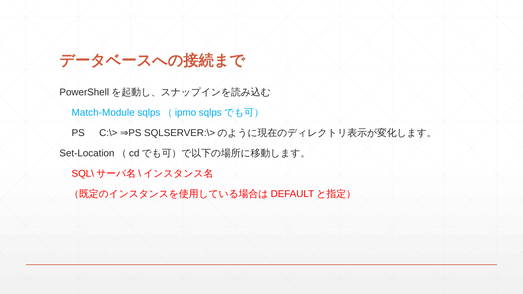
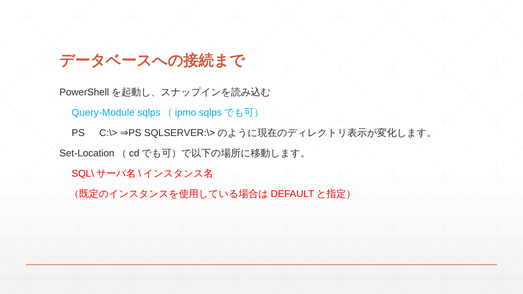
Match-Module: Match-Module -> Query-Module (103, 113)
